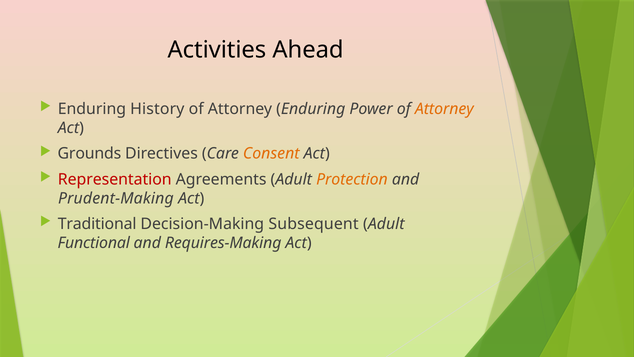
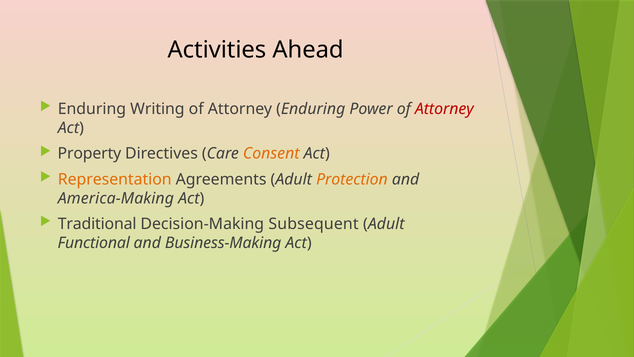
History: History -> Writing (157, 109)
Attorney colour: orange -> red (444, 109)
Grounds: Grounds -> Property (89, 154)
Representation colour: red -> orange (115, 179)
Prudent-Making: Prudent-Making -> America-Making (116, 198)
Requires-Making: Requires-Making -> Business-Making (223, 243)
